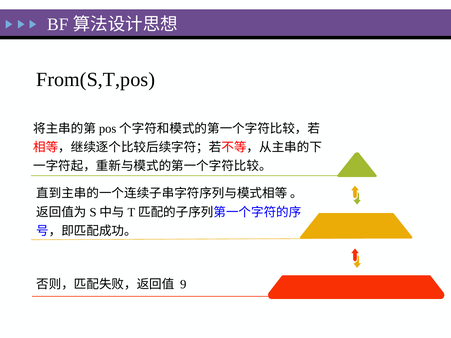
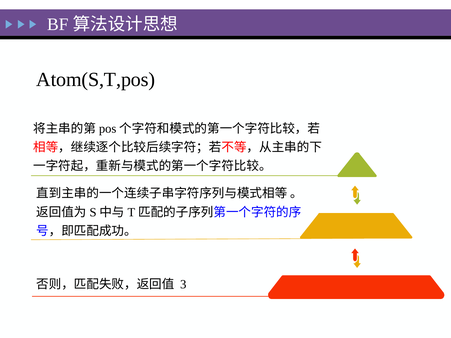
From(S,T,pos: From(S,T,pos -> Atom(S,T,pos (96, 80)
9: 9 -> 3 (183, 284)
